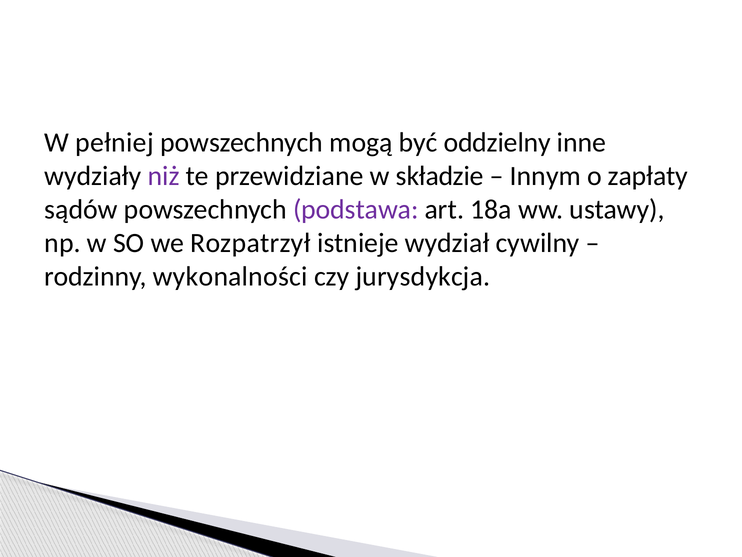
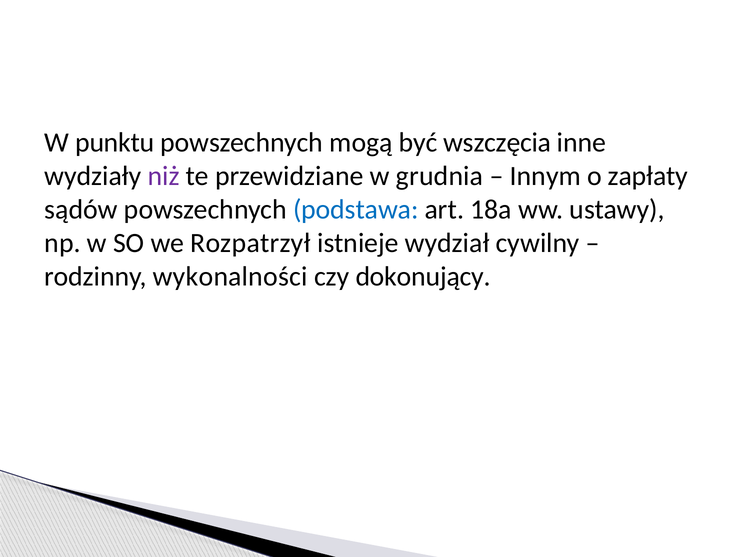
pełniej: pełniej -> punktu (115, 143)
oddzielny: oddzielny -> wszczęcia (497, 143)
składzie: składzie -> grudnia (440, 176)
podstawa colour: purple -> blue (356, 209)
jurysdykcja: jurysdykcja -> dokonujący (423, 276)
